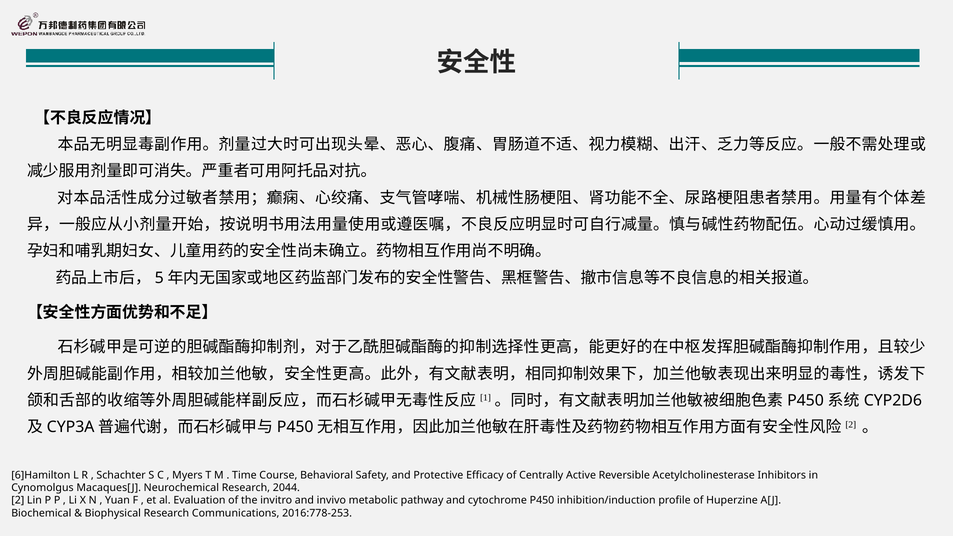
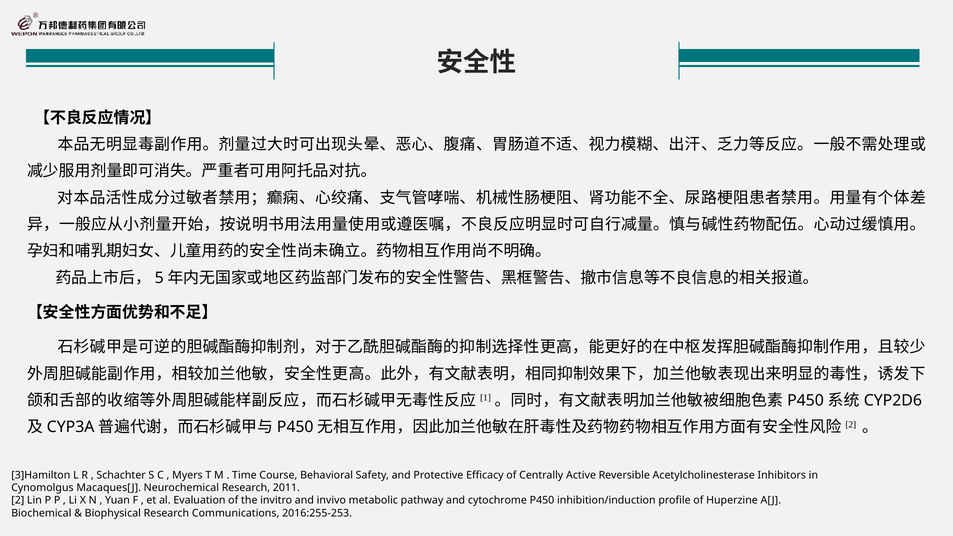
6]Hamilton: 6]Hamilton -> 3]Hamilton (41, 475)
2044: 2044 -> 2011 (286, 488)
2016:778-253: 2016:778-253 -> 2016:255-253 (317, 513)
